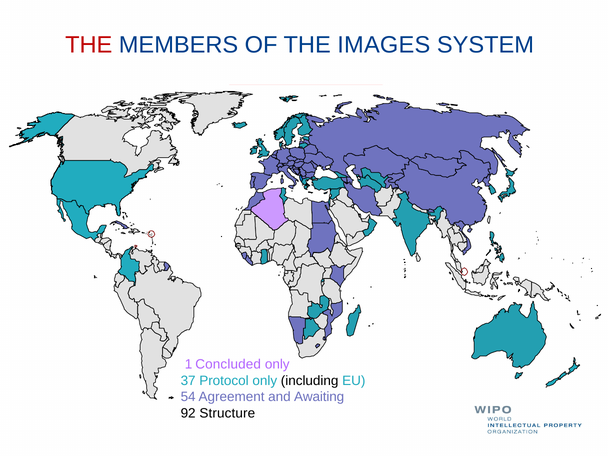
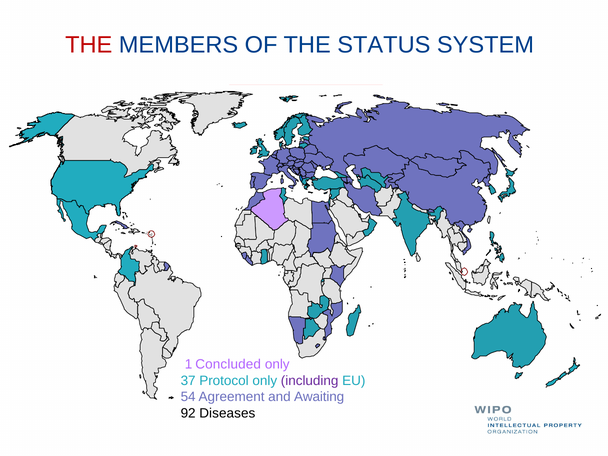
IMAGES: IMAGES -> STATUS (384, 45)
including colour: black -> purple (310, 381)
Structure: Structure -> Diseases (227, 413)
